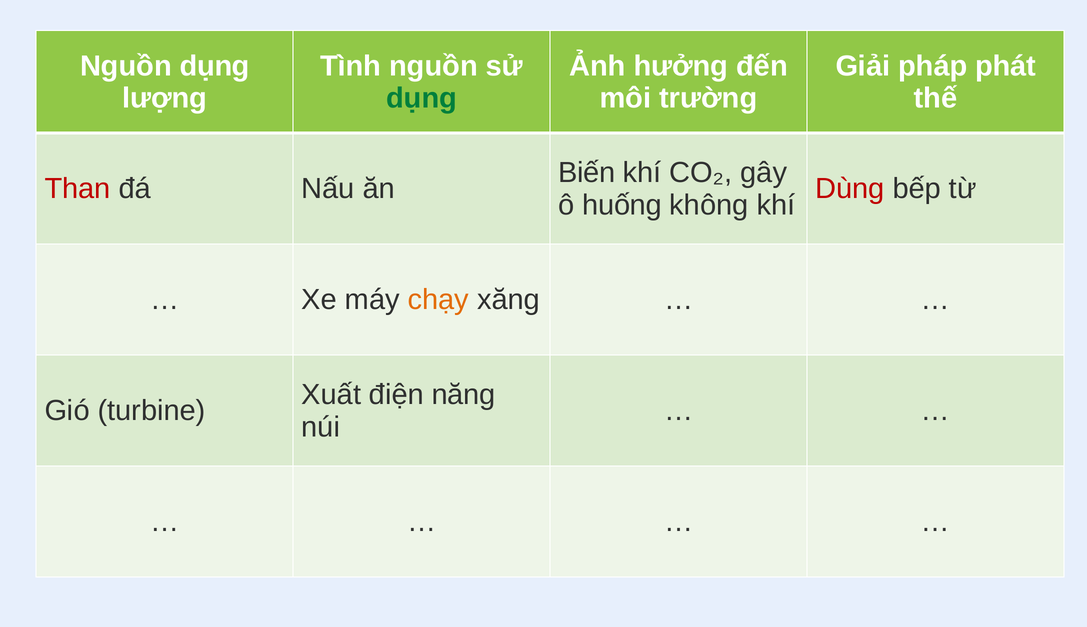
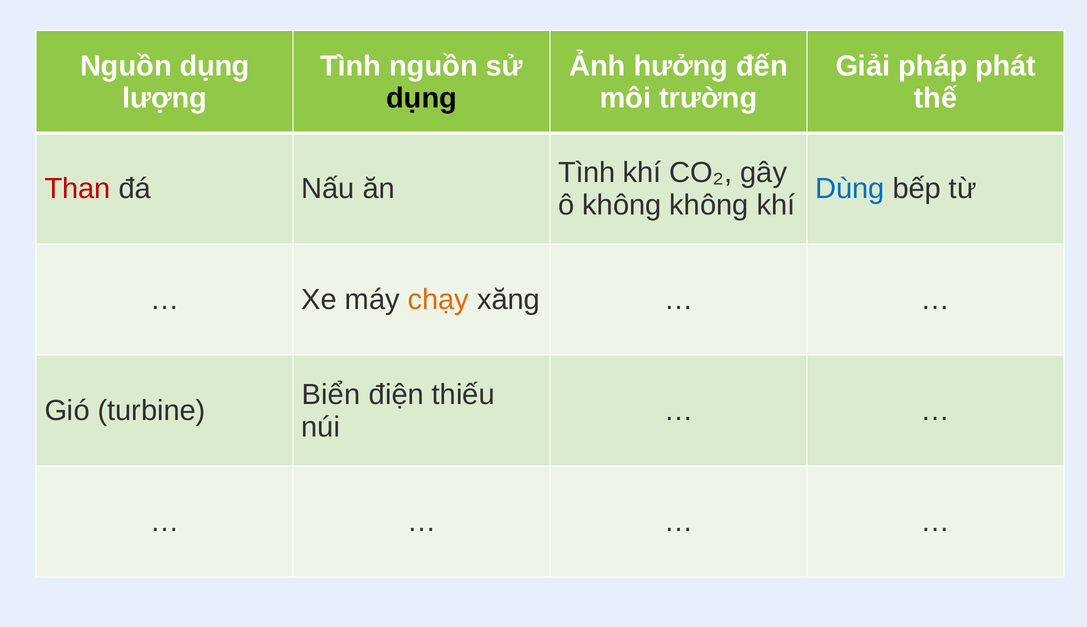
dụng colour: green -> black (422, 98)
Biến: Biến -> Tình (587, 173)
Dùng colour: red -> blue (850, 189)
ô huống: huống -> không (622, 205)
Xuất: Xuất -> Biển (331, 395)
năng: năng -> thiếu (463, 395)
